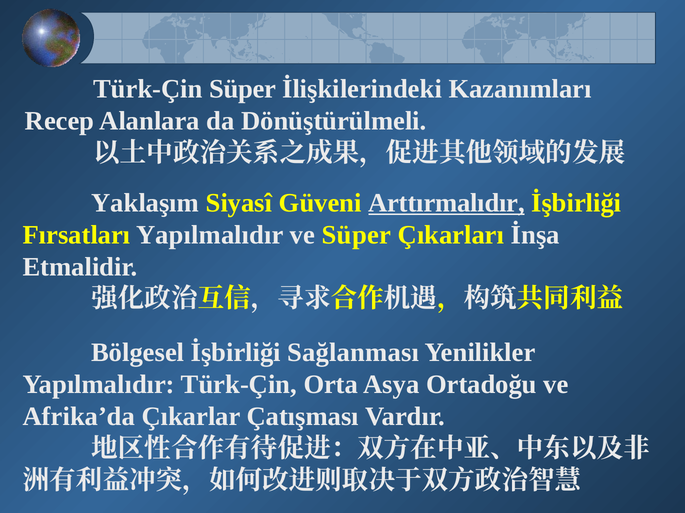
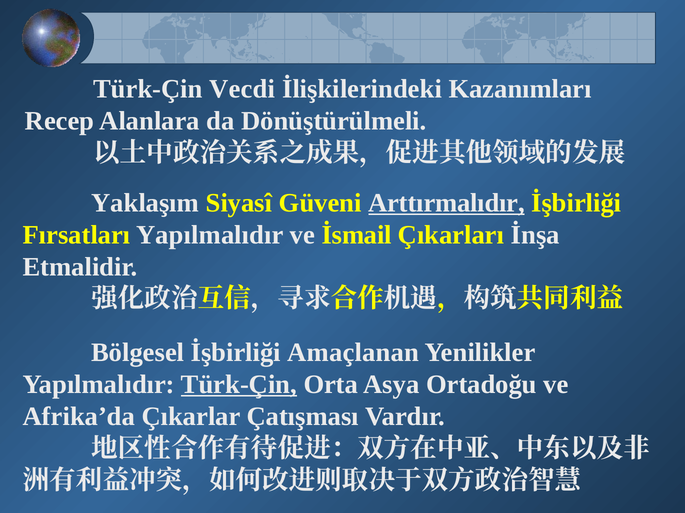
Türk-Çin Süper: Süper -> Vecdi (242, 89)
ve Süper: Süper -> İsmail (357, 235)
Sağlanması: Sağlanması -> Amaçlanan (353, 353)
Türk-Çin underline: none -> present (239, 385)
